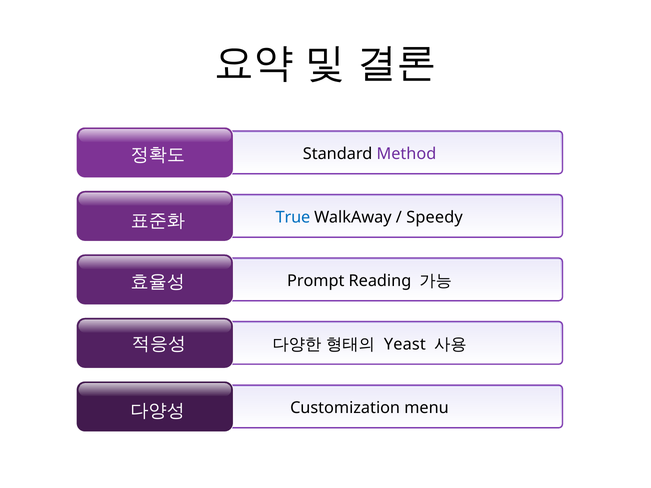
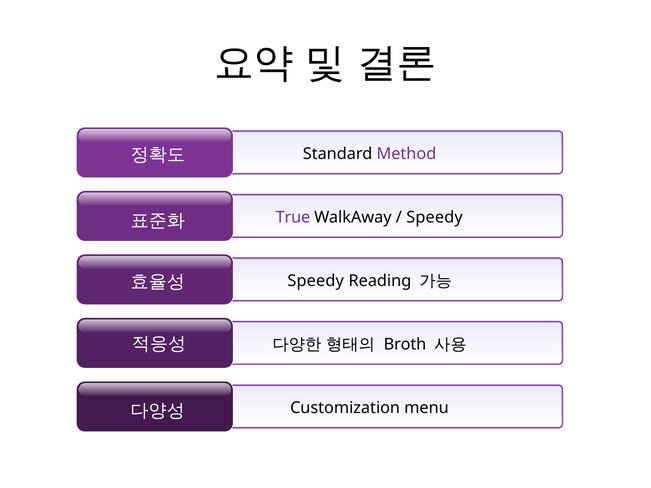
True colour: blue -> purple (293, 217)
Prompt: Prompt -> Speedy (316, 281)
Yeast: Yeast -> Broth (405, 344)
